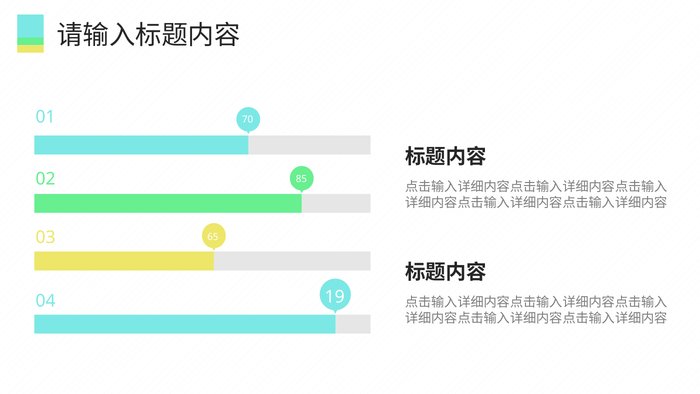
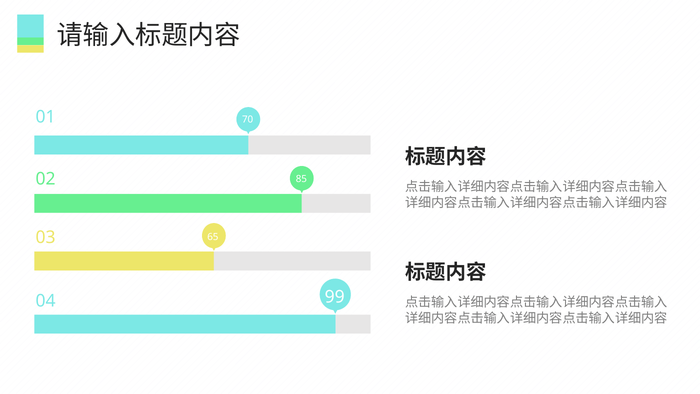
19: 19 -> 99 (335, 297)
